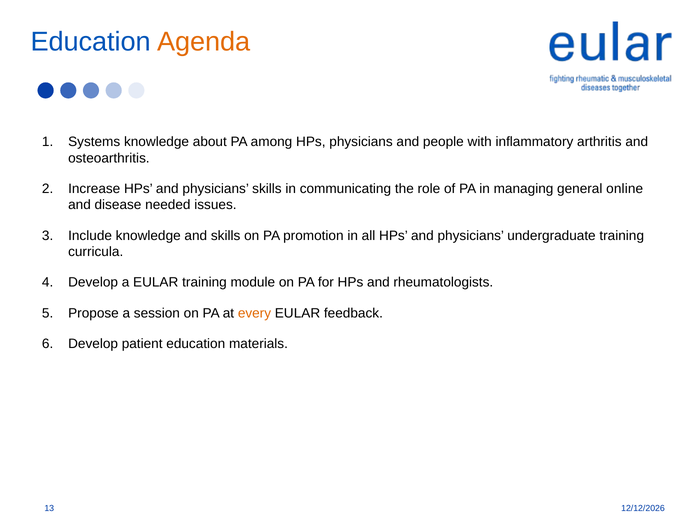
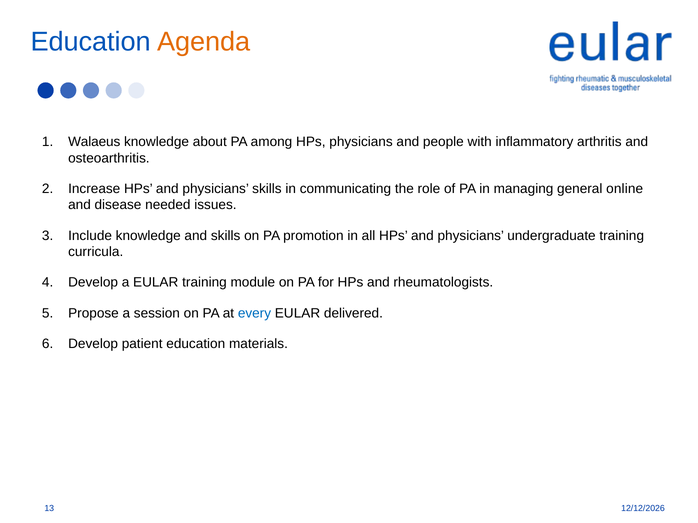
Systems: Systems -> Walaeus (94, 142)
every colour: orange -> blue (254, 313)
feedback: feedback -> delivered (353, 313)
